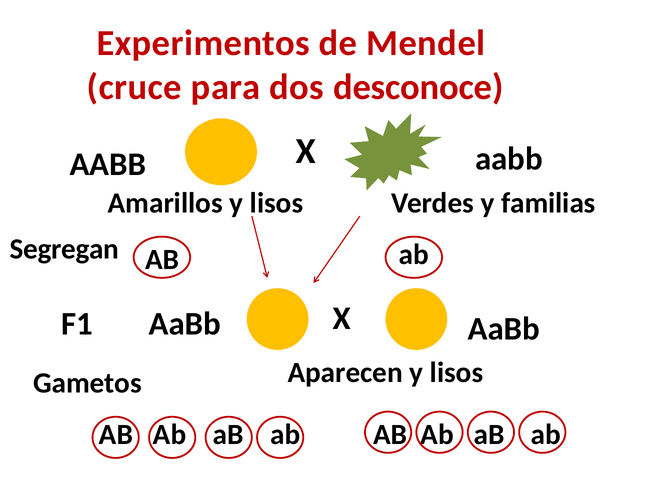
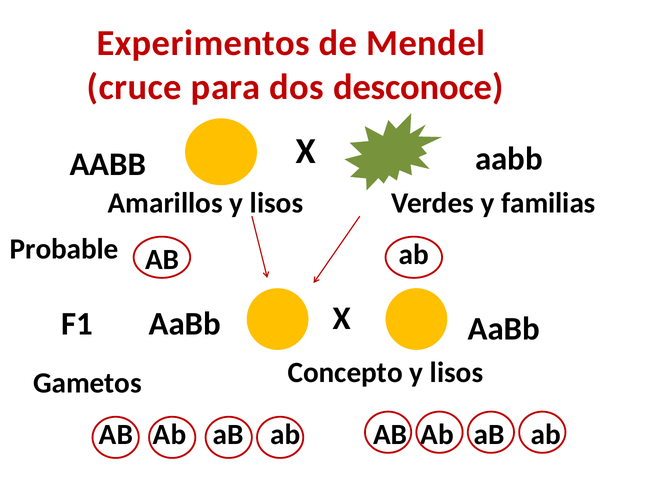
Segregan: Segregan -> Probable (64, 249)
Aparecen: Aparecen -> Concepto (345, 372)
